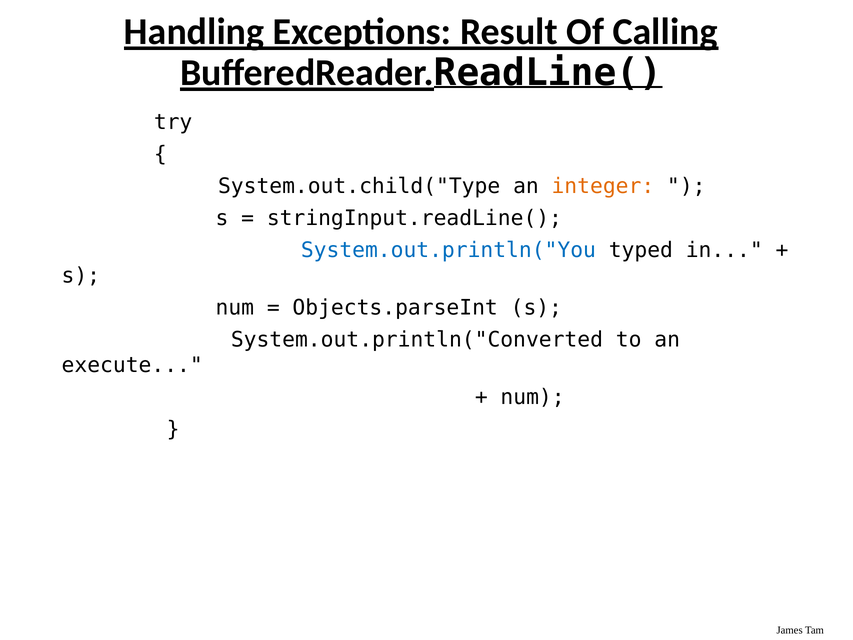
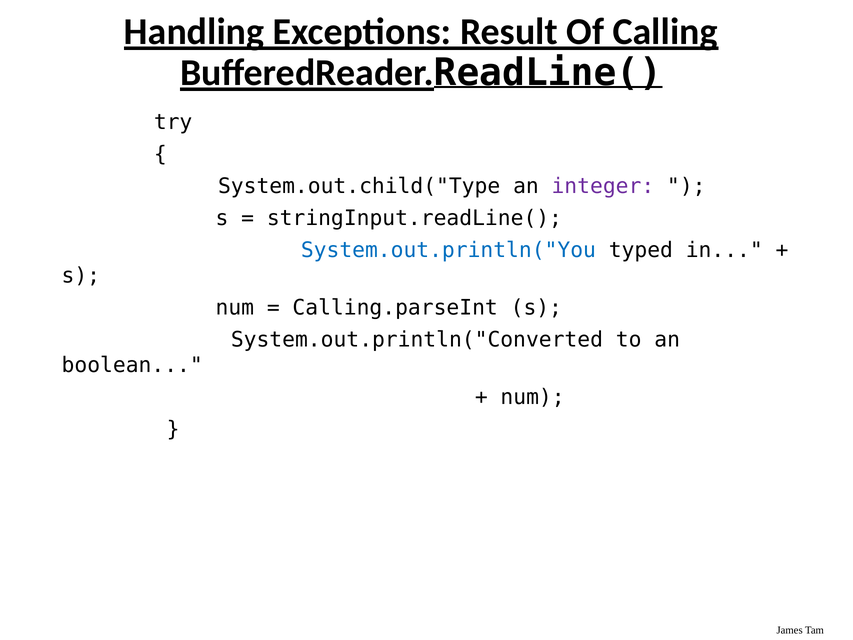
integer colour: orange -> purple (603, 186)
Objects.parseInt: Objects.parseInt -> Calling.parseInt (395, 308)
execute: execute -> boolean (132, 365)
